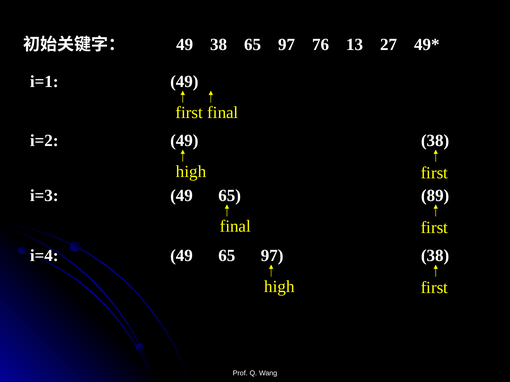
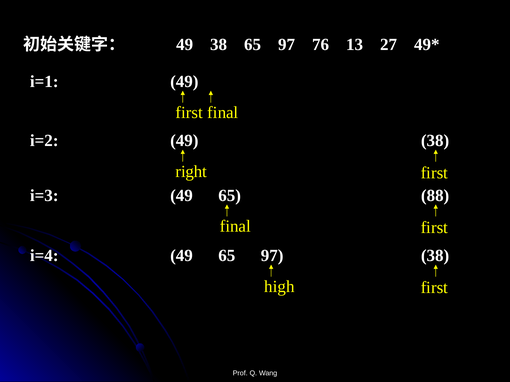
high: high -> right (191, 172)
89: 89 -> 88 (435, 196)
